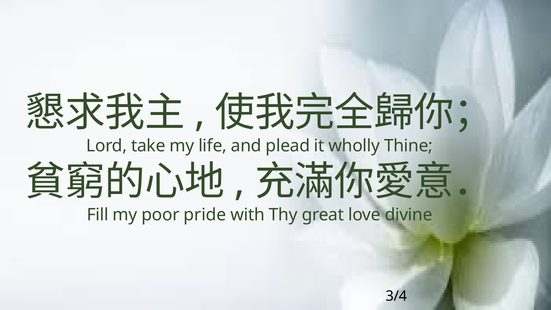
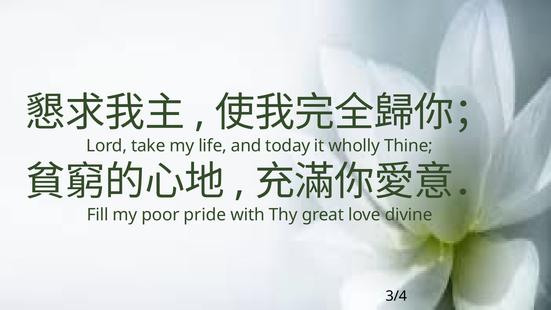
plead: plead -> today (288, 146)
